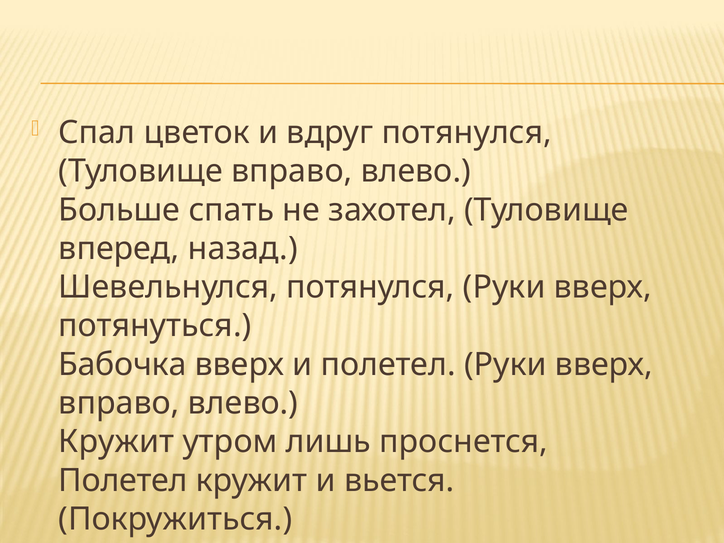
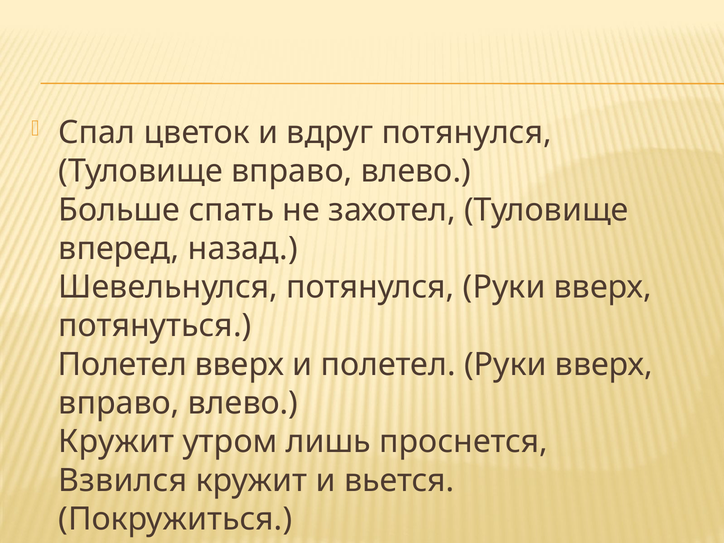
Бабочка: Бабочка -> Полетел (122, 365)
Полетел: Полетел -> Взвился (123, 480)
